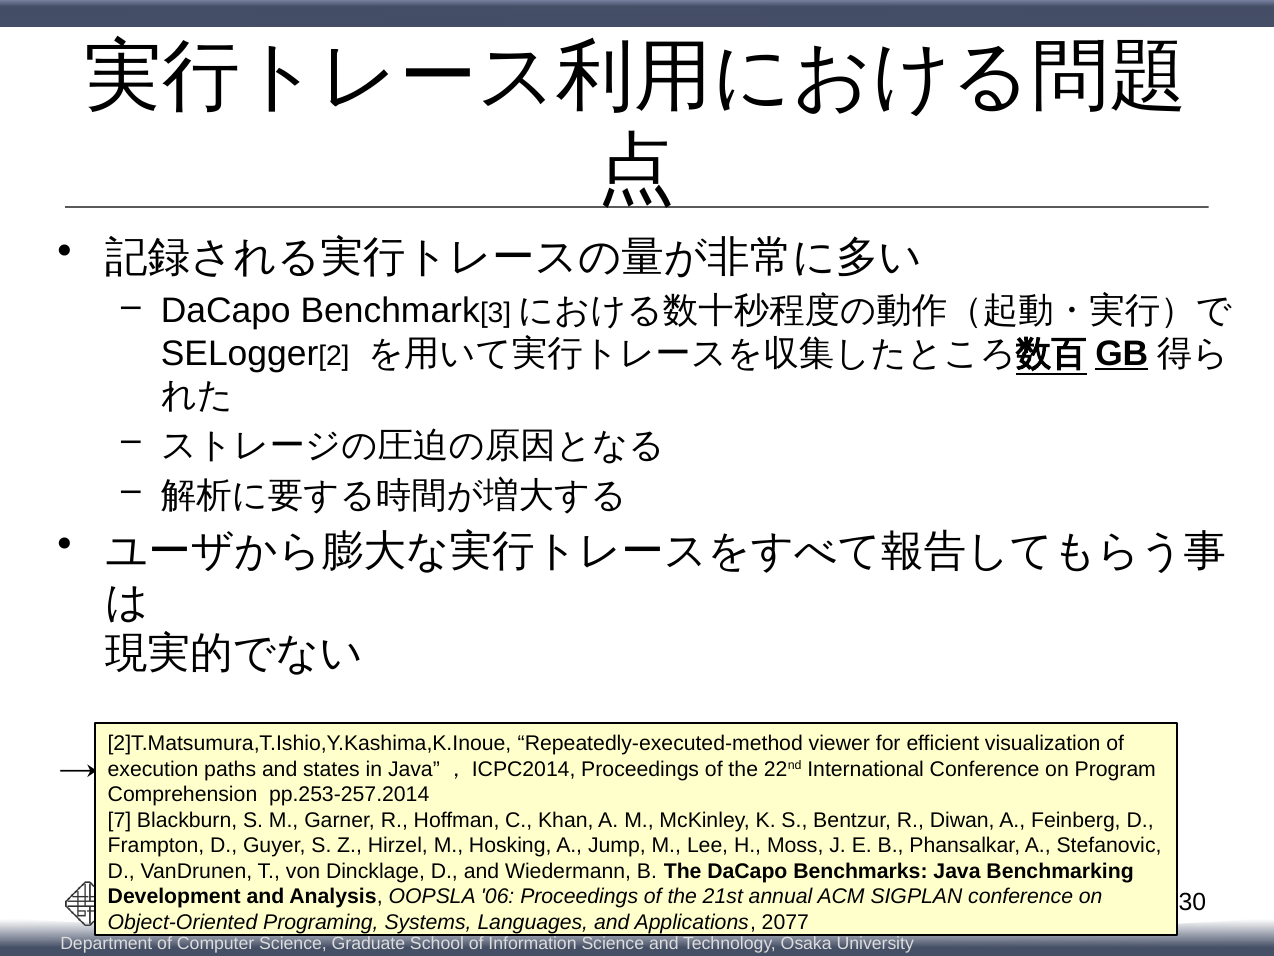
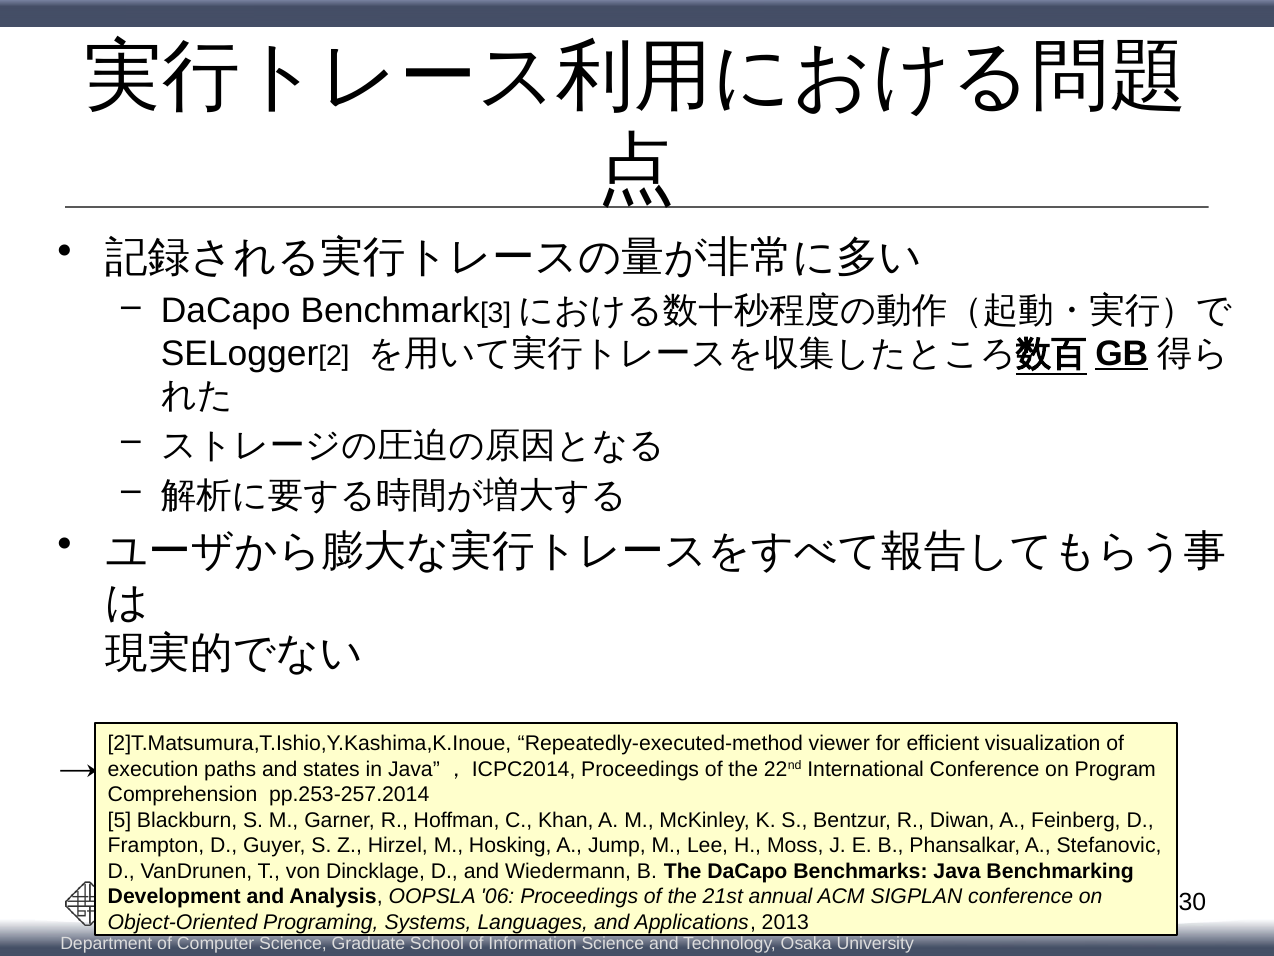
7: 7 -> 5 (119, 820)
2077: 2077 -> 2013 (785, 922)
